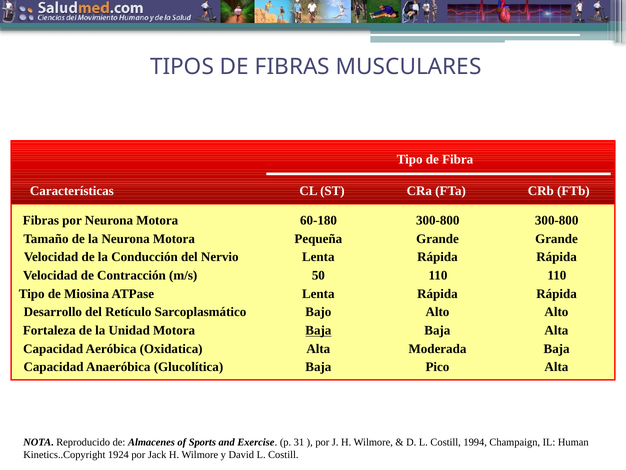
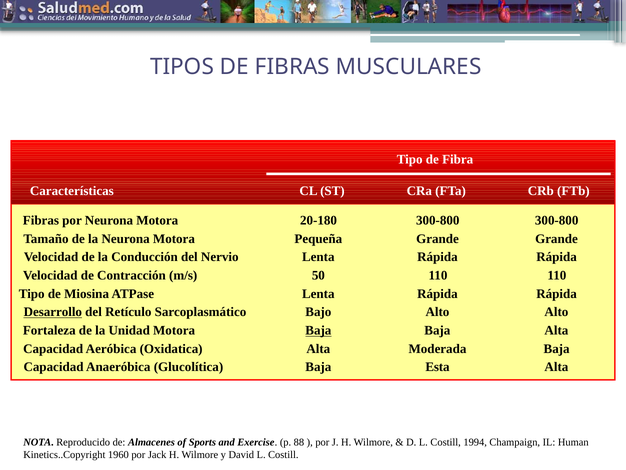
60-180: 60-180 -> 20-180 (319, 220)
Desarrollo underline: none -> present (53, 312)
Pico: Pico -> Esta (437, 367)
31: 31 -> 88 (299, 442)
1924: 1924 -> 1960 (118, 454)
